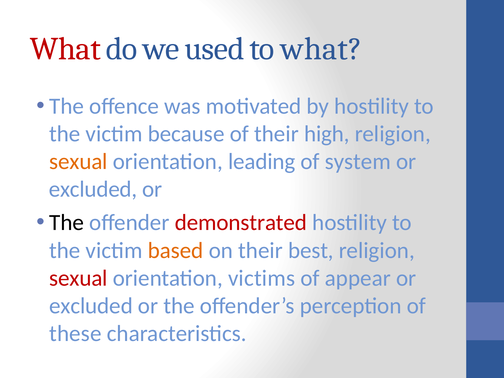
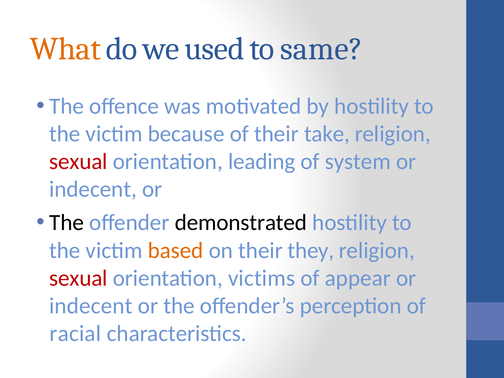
What colour: red -> orange (65, 49)
to what: what -> same (321, 49)
high: high -> take (327, 134)
sexual colour: orange -> red (78, 162)
excluded: excluded -> indecent (93, 189)
demonstrated colour: red -> black (241, 223)
best: best -> they (311, 250)
excluded: excluded -> indecent (91, 306)
these: these -> racial (75, 334)
